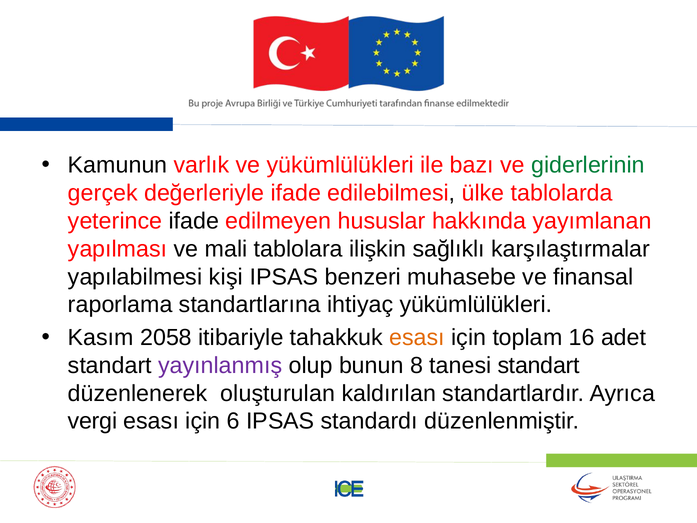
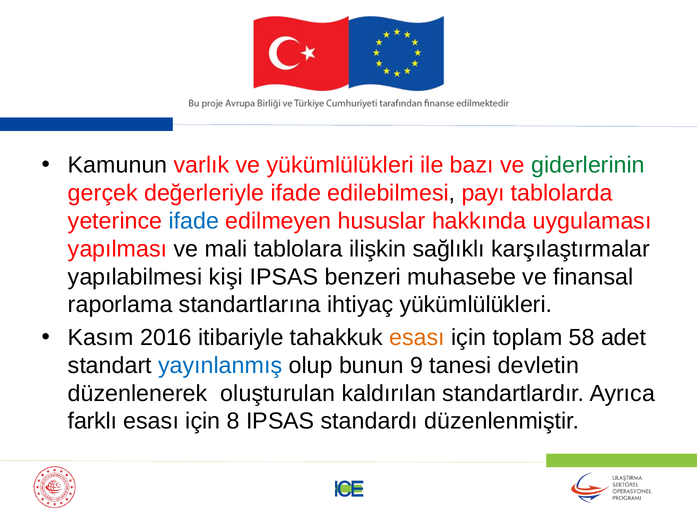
ülke: ülke -> payı (483, 193)
ifade colour: black -> blue (194, 221)
yayımlanan: yayımlanan -> uygulaması (592, 221)
2058: 2058 -> 2016 (166, 337)
16: 16 -> 58 (582, 337)
yayınlanmış colour: purple -> blue (220, 365)
8: 8 -> 9 (417, 365)
tanesi standart: standart -> devletin (538, 365)
vergi: vergi -> farklı (93, 421)
6: 6 -> 8 (233, 421)
